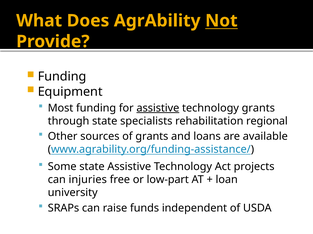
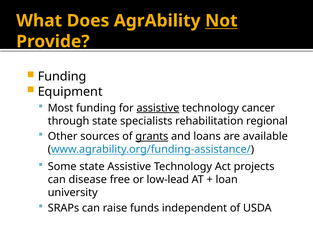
technology grants: grants -> cancer (258, 108)
grants underline: none -> present (152, 137)
injuries: injuries -> disease (88, 180)
low-part: low-part -> low-lead (168, 180)
